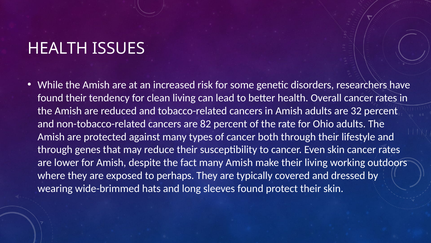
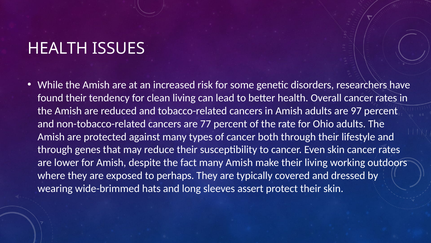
32: 32 -> 97 (356, 111)
82: 82 -> 77 (206, 124)
sleeves found: found -> assert (250, 188)
